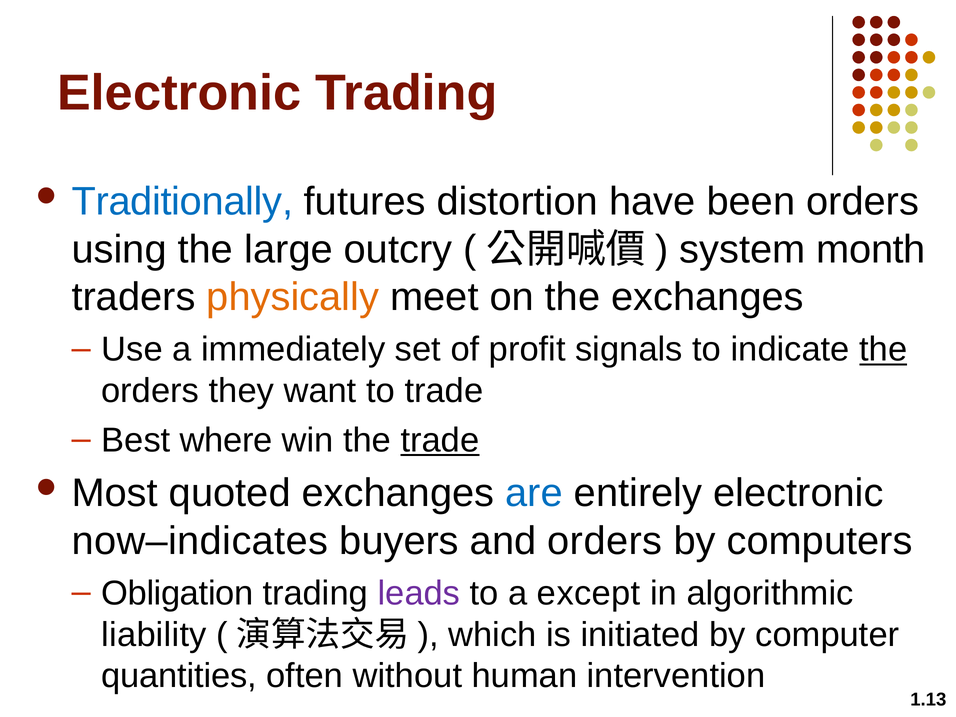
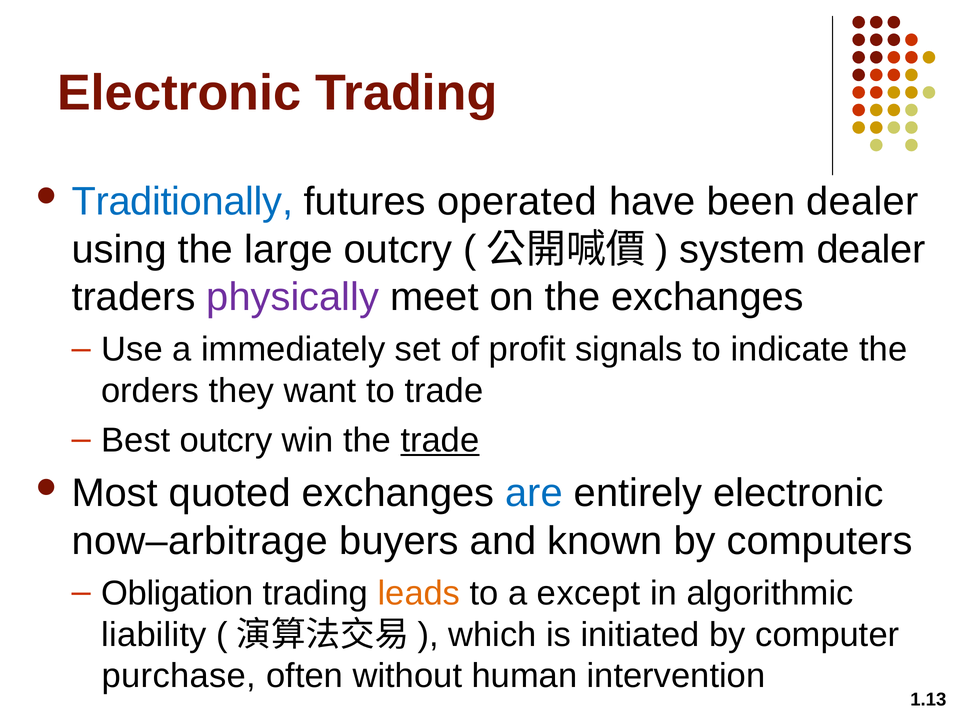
distortion: distortion -> operated (517, 202)
been orders: orders -> dealer (862, 202)
system month: month -> dealer (871, 250)
physically colour: orange -> purple (293, 297)
the underline: present -> none (883, 350)
Best where: where -> outcry (226, 440)
now–indicates: now–indicates -> now–arbitrage (200, 541)
and orders: orders -> known (605, 541)
leads colour: purple -> orange (419, 593)
quantities: quantities -> purchase (179, 676)
